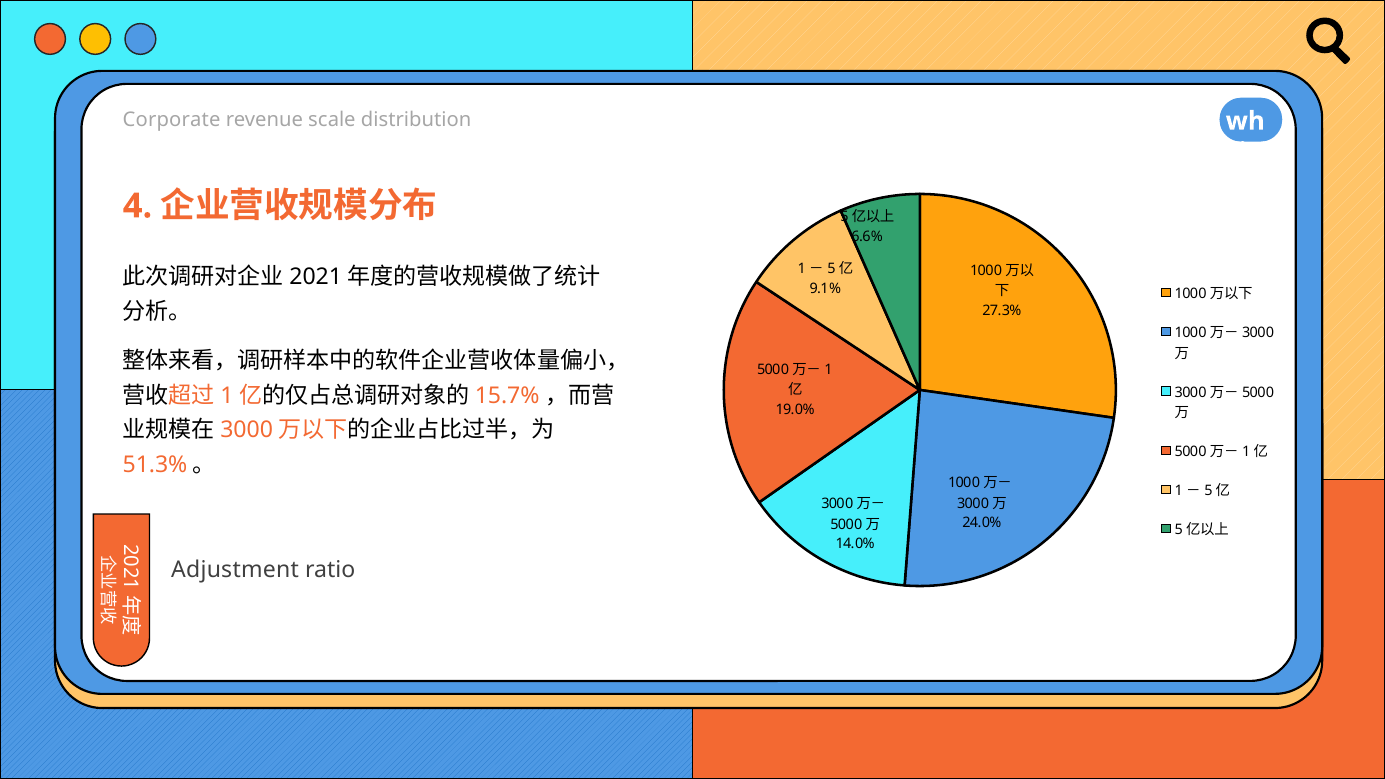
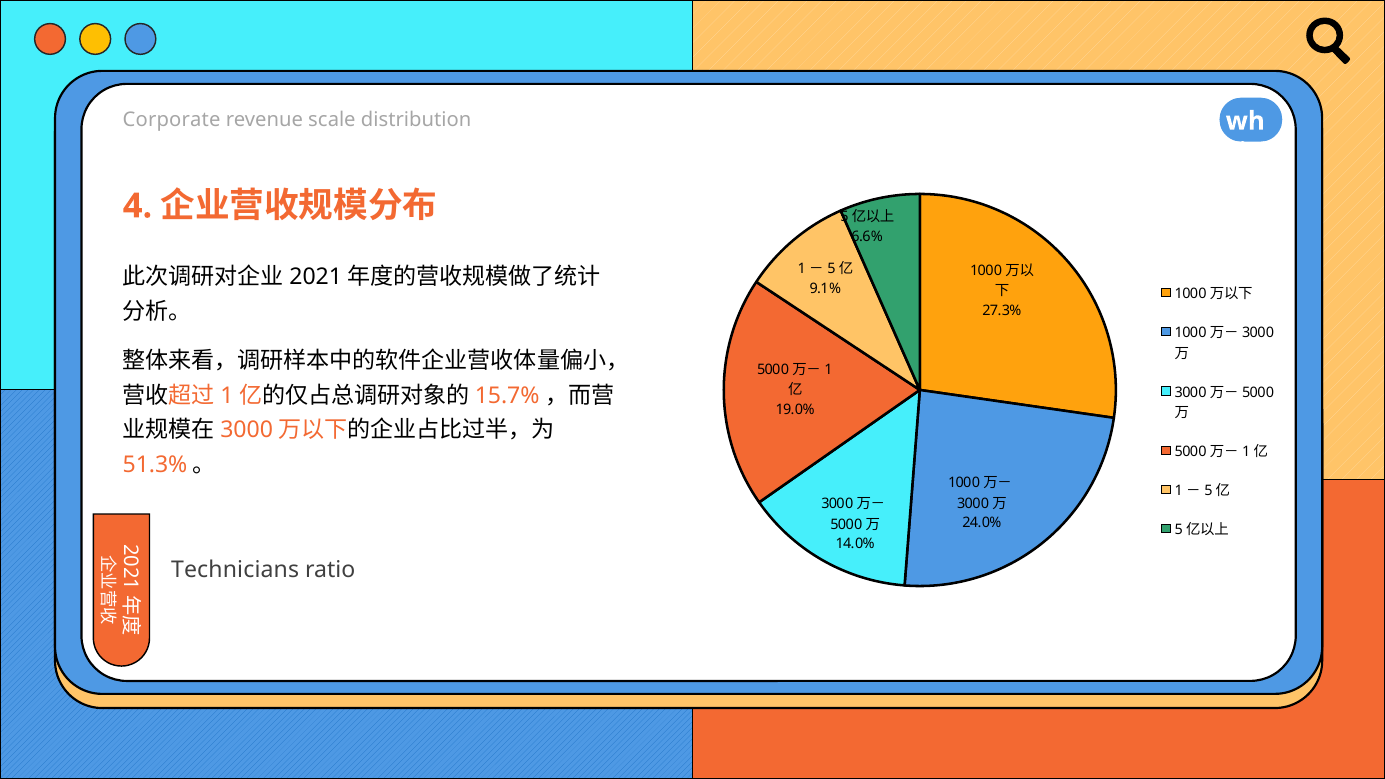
Adjustment: Adjustment -> Technicians (235, 570)
